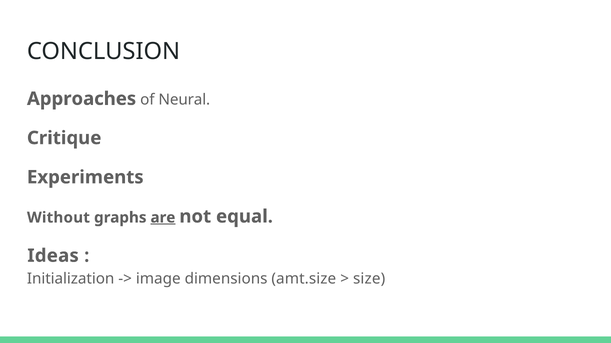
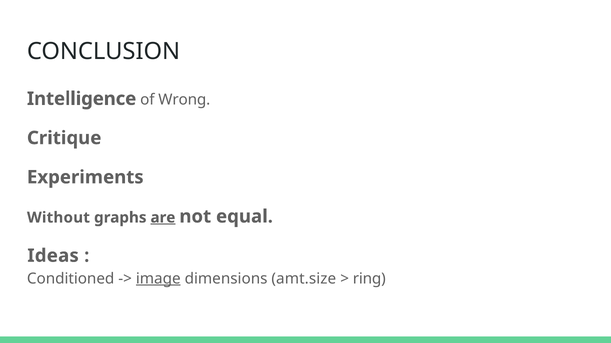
Approaches: Approaches -> Intelligence (82, 99)
Neural: Neural -> Wrong (184, 100)
Initialization: Initialization -> Conditioned (71, 279)
image underline: none -> present (158, 279)
size: size -> ring (369, 279)
